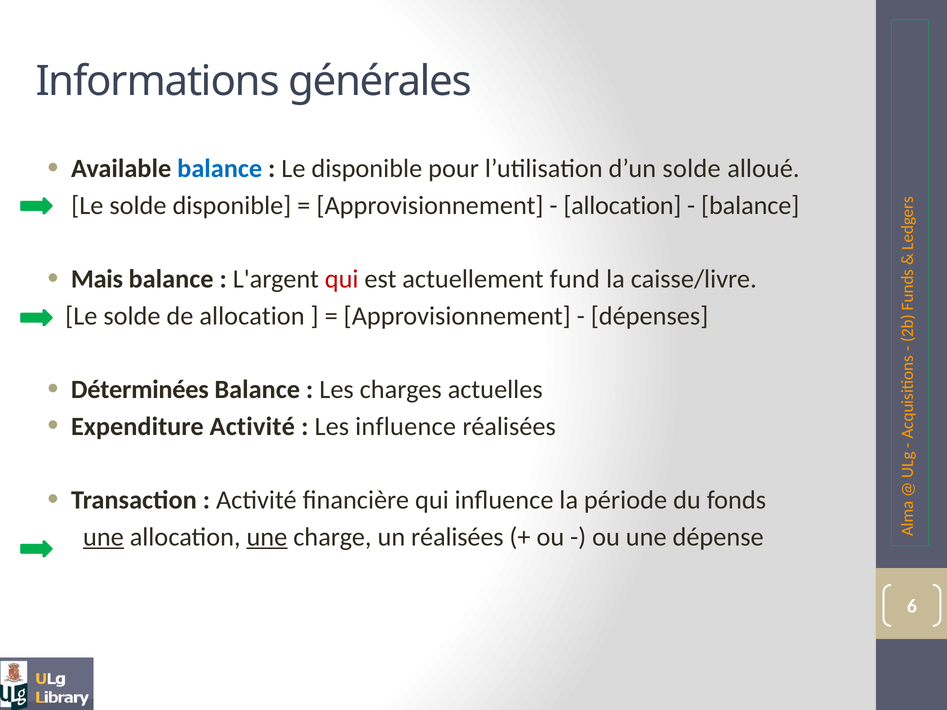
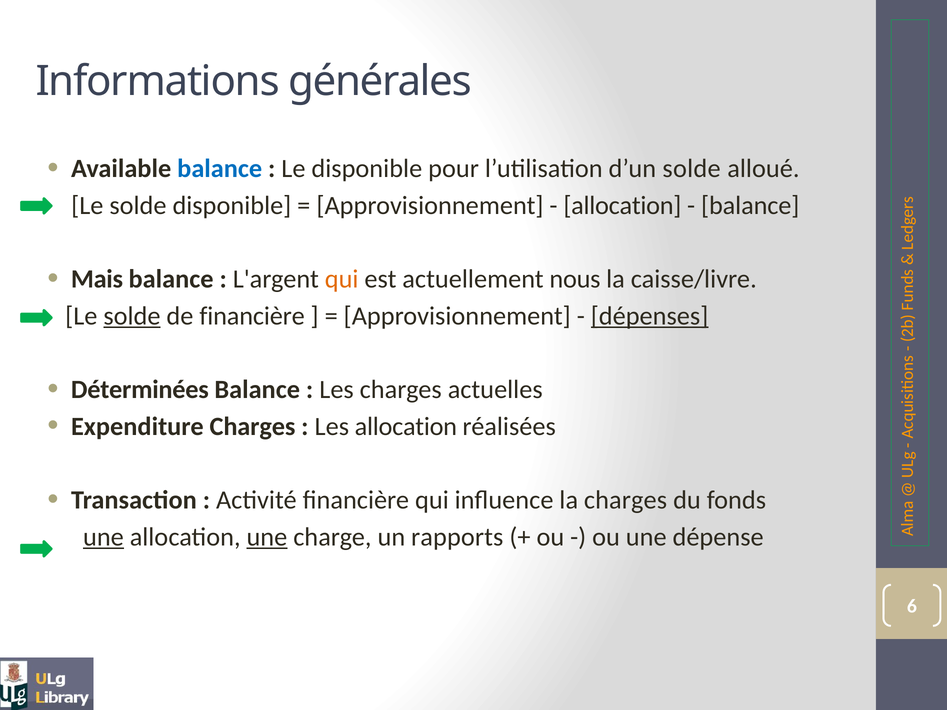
qui colour: red -> orange (342, 279)
fund: fund -> nous (575, 279)
solde underline: none -> present (132, 316)
de allocation: allocation -> financière (252, 316)
dépenses underline: none -> present (650, 316)
Expenditure Activité: Activité -> Charges (252, 427)
Les influence: influence -> allocation (406, 427)
la période: période -> charges (626, 500)
un réalisées: réalisées -> rapports (457, 537)
